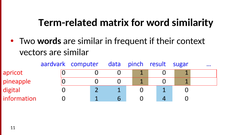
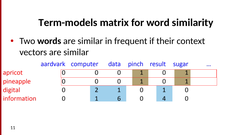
Term-related: Term-related -> Term-models (68, 23)
